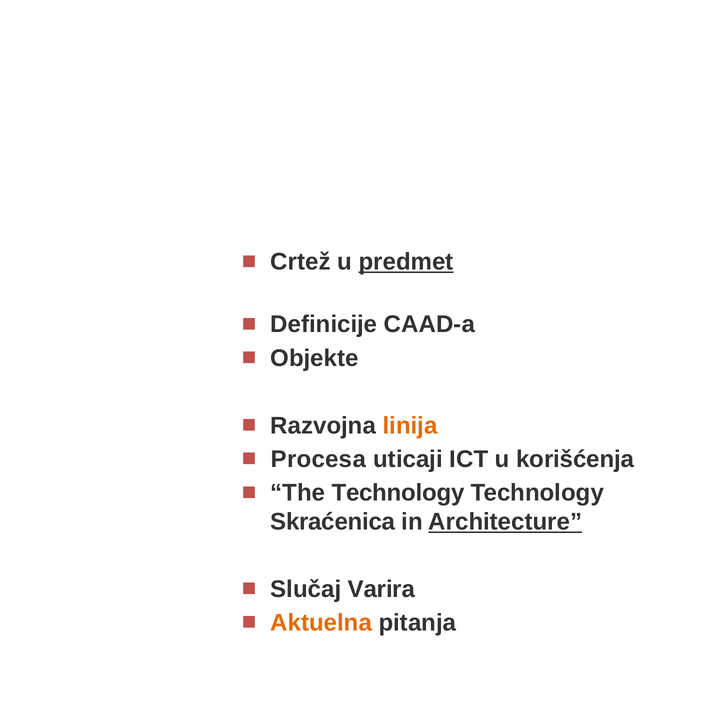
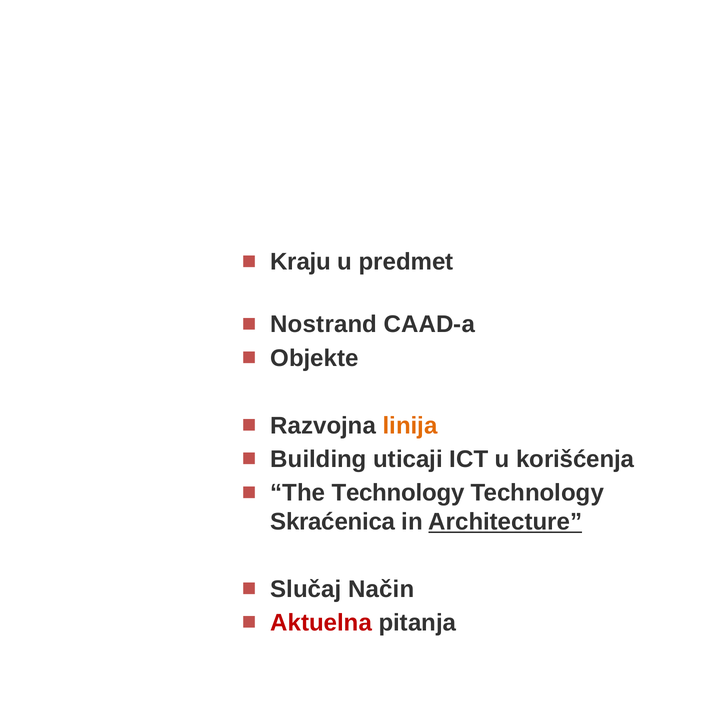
Crtež: Crtež -> Kraju (301, 262)
predmet underline: present -> none (406, 262)
Definicije: Definicije -> Nostrand (324, 325)
Procesa: Procesa -> Building (319, 459)
Varira: Varira -> Način (381, 589)
Aktuelna colour: orange -> red (321, 623)
